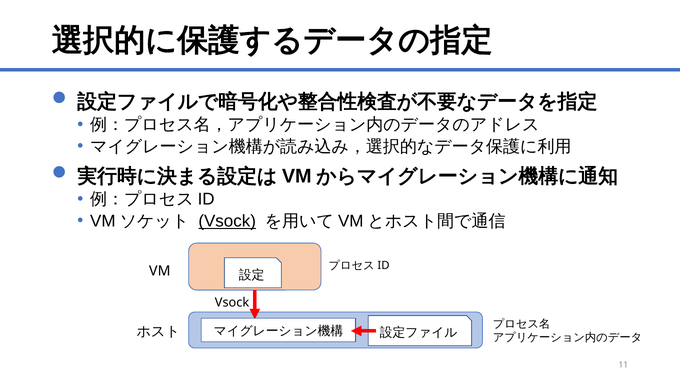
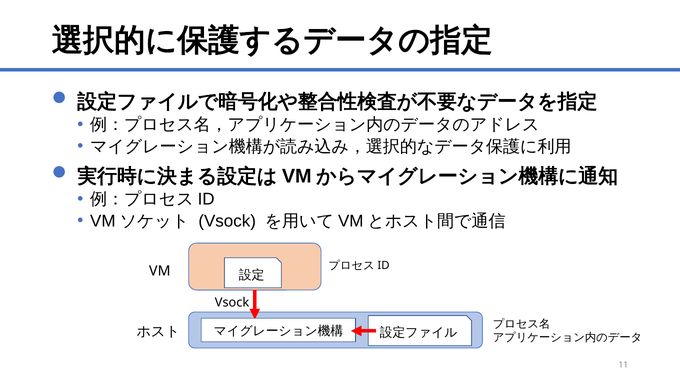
Vsock underline: present -> none (227, 221)
